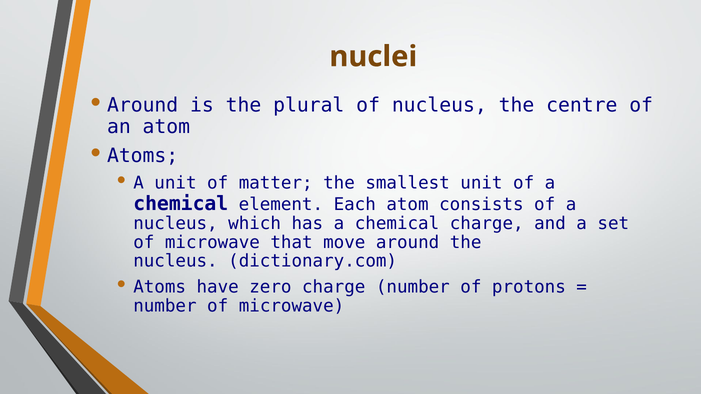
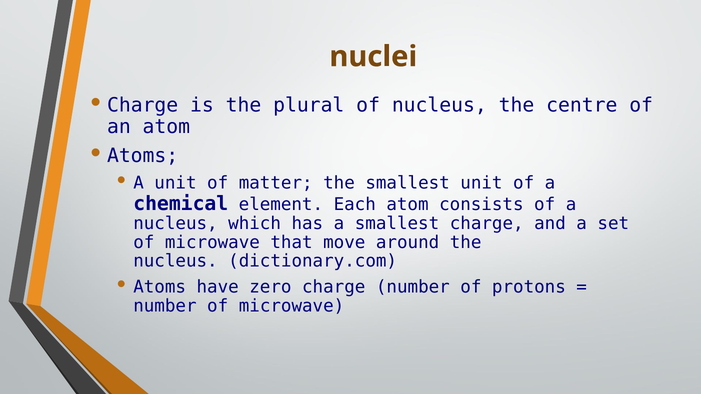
Around: Around -> Charge (143, 106)
has a chemical: chemical -> smallest (397, 224)
